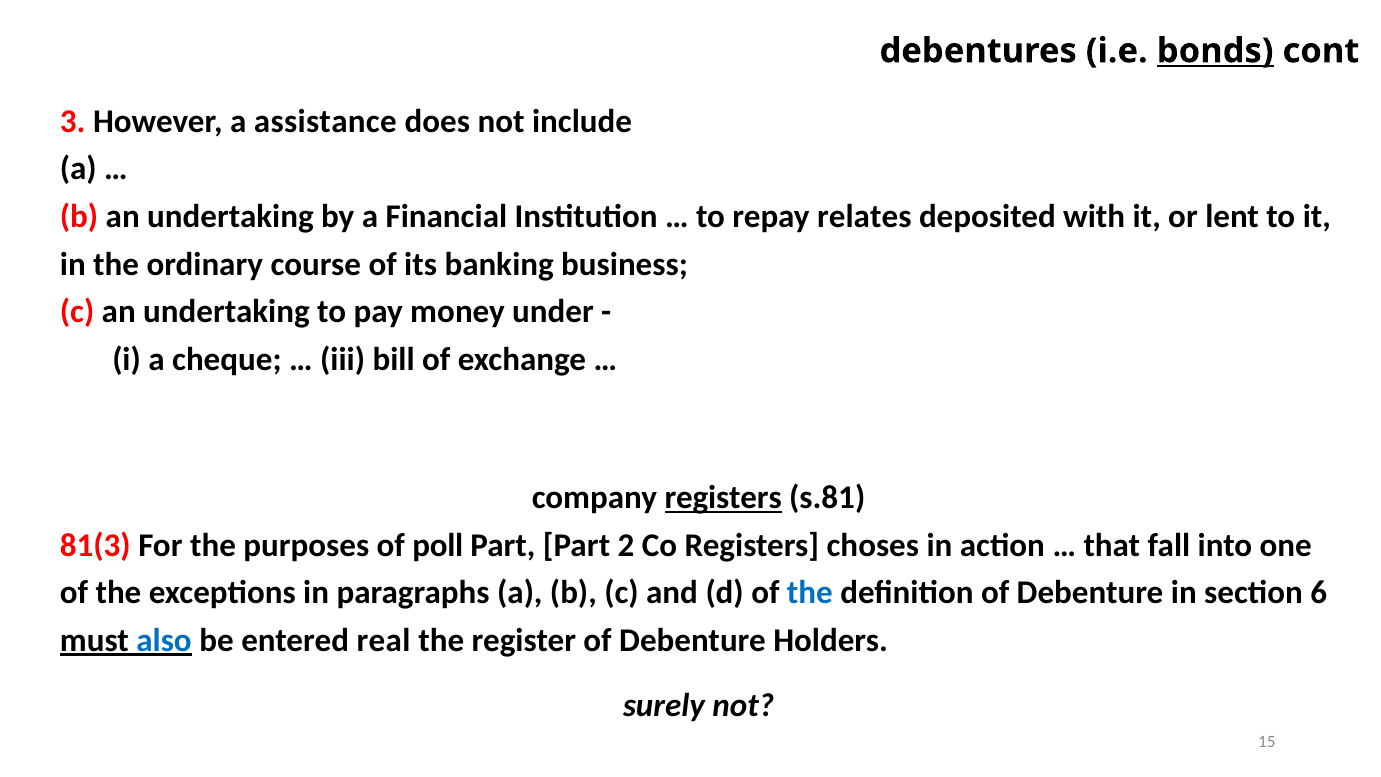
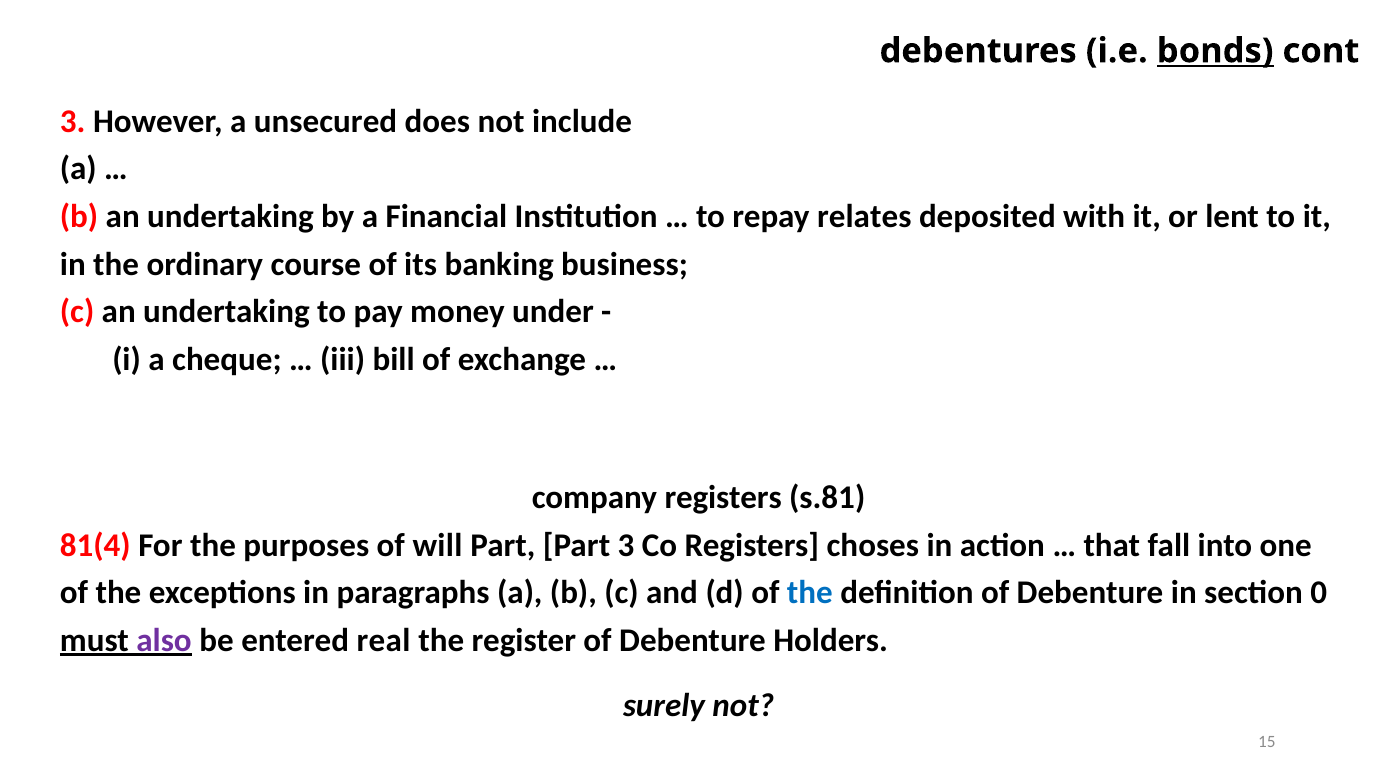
assistance: assistance -> unsecured (325, 121)
registers underline: present -> none (723, 498)
81(3: 81(3 -> 81(4 (95, 545)
poll: poll -> will (437, 545)
Part 2: 2 -> 3 (626, 545)
6: 6 -> 0 (1319, 593)
also colour: blue -> purple (164, 640)
